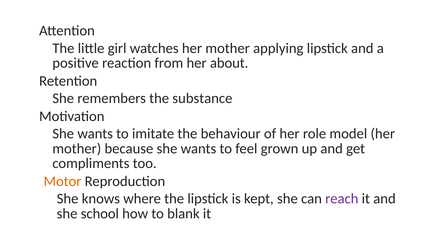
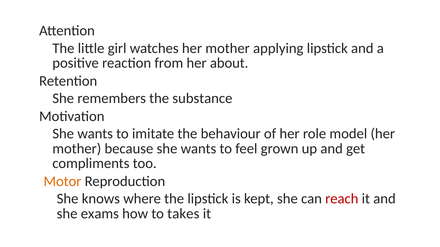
reach colour: purple -> red (342, 199)
school: school -> exams (100, 214)
blank: blank -> takes (183, 214)
